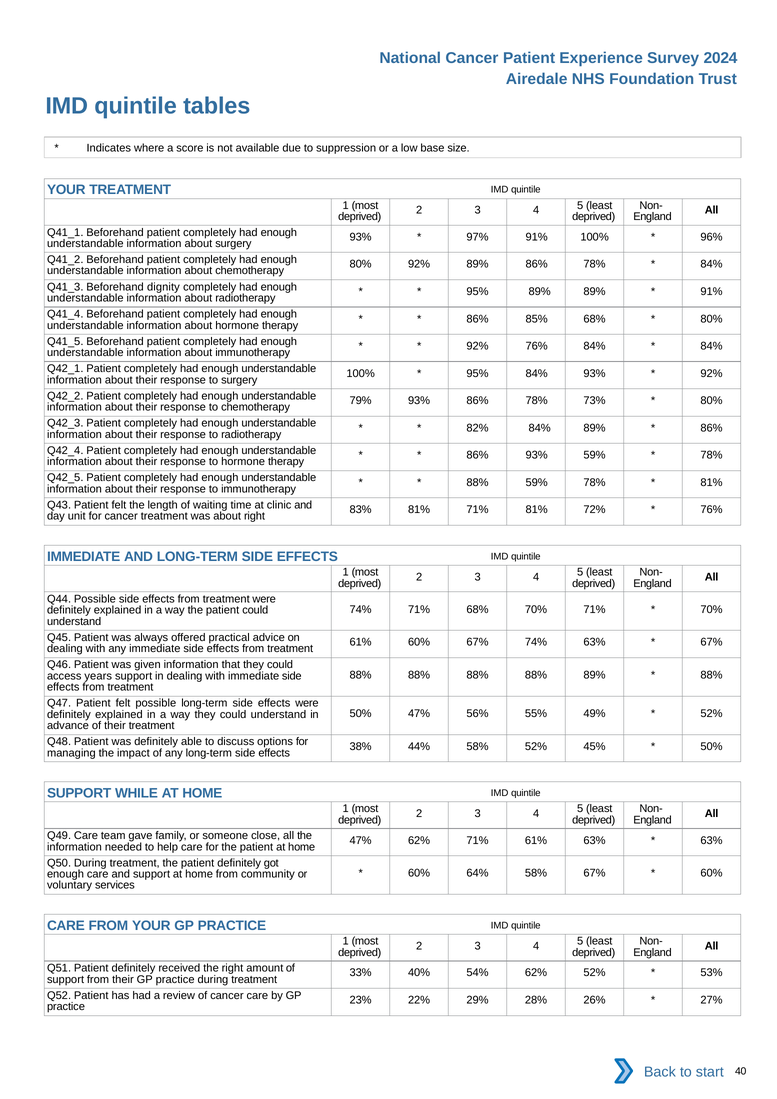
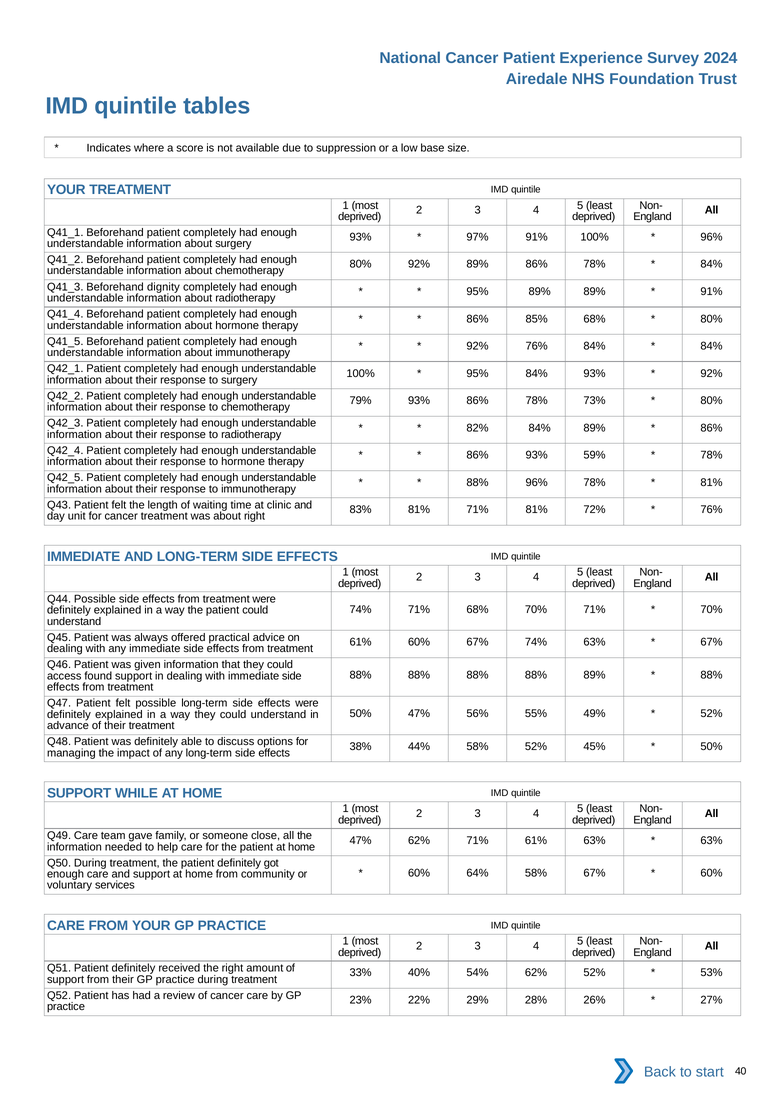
88% 59%: 59% -> 96% (537, 483)
years: years -> found (98, 676)
